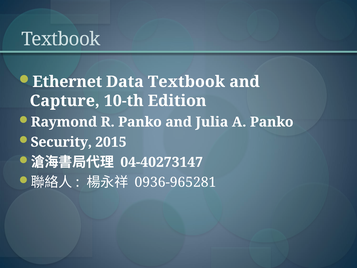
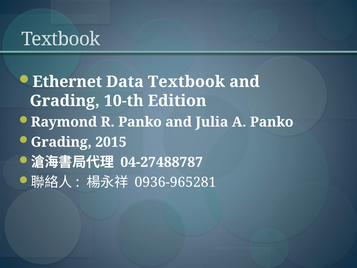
Capture: Capture -> Grading (65, 101)
Security: Security -> Grading (61, 142)
04-40273147: 04-40273147 -> 04-27488787 (162, 162)
